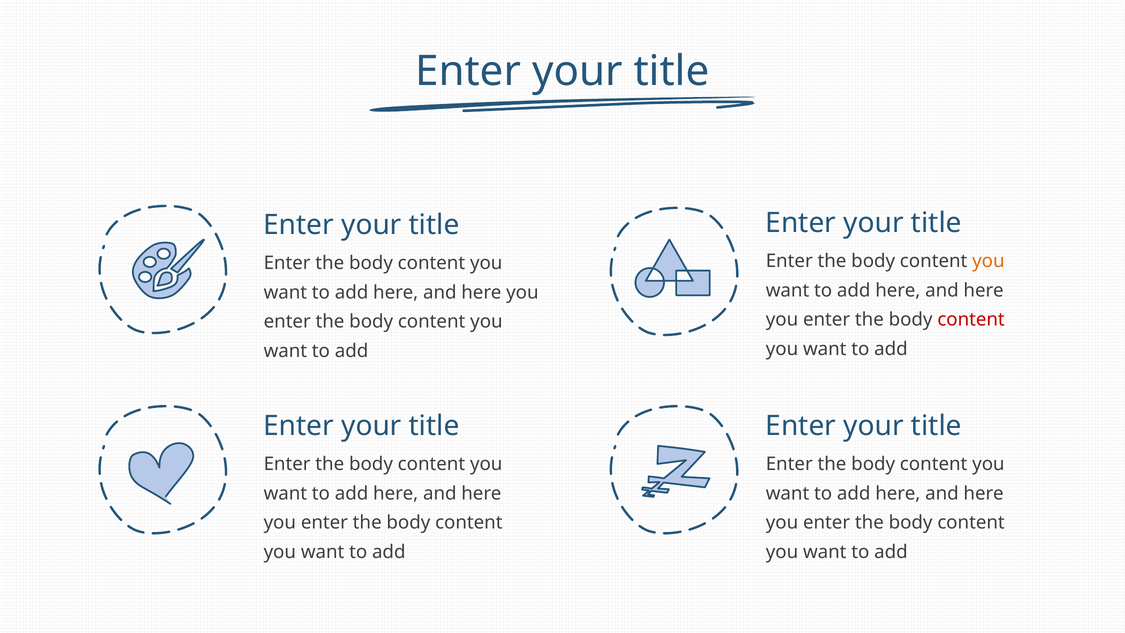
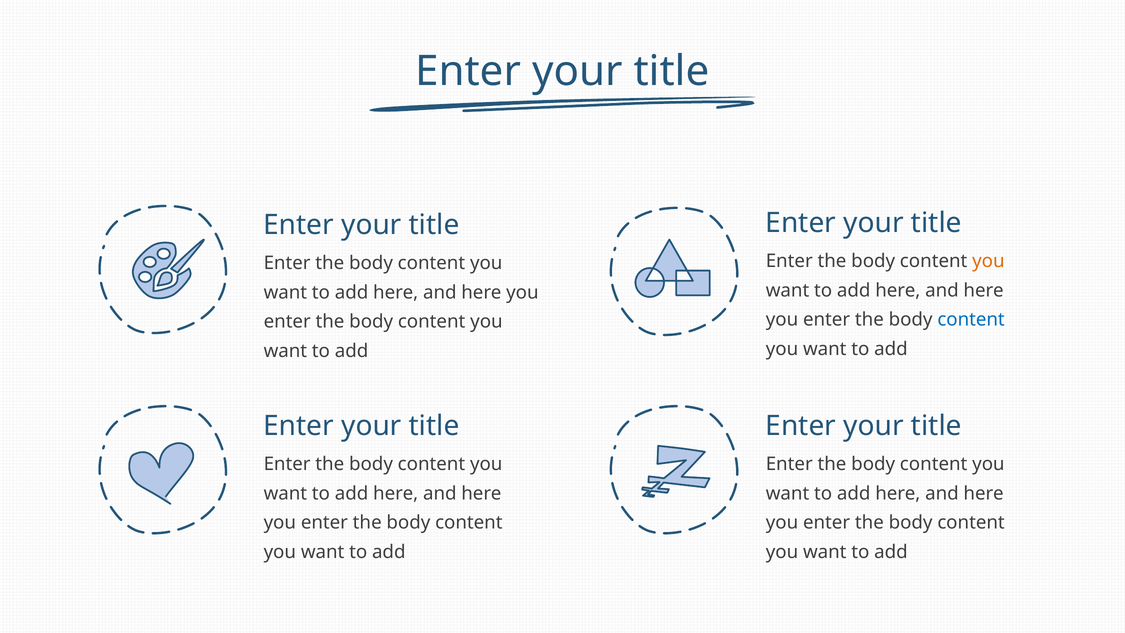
content colour: red -> blue (971, 320)
